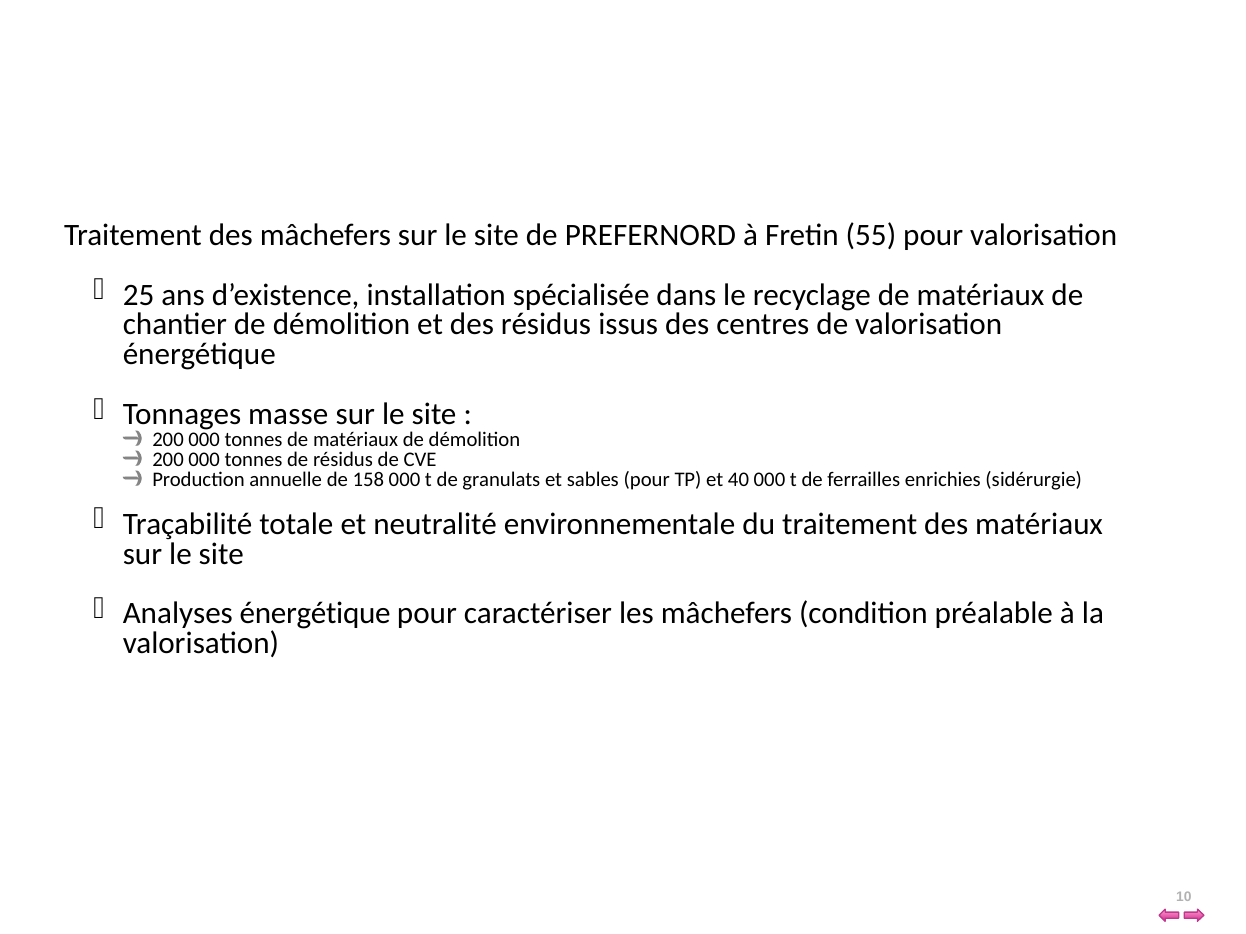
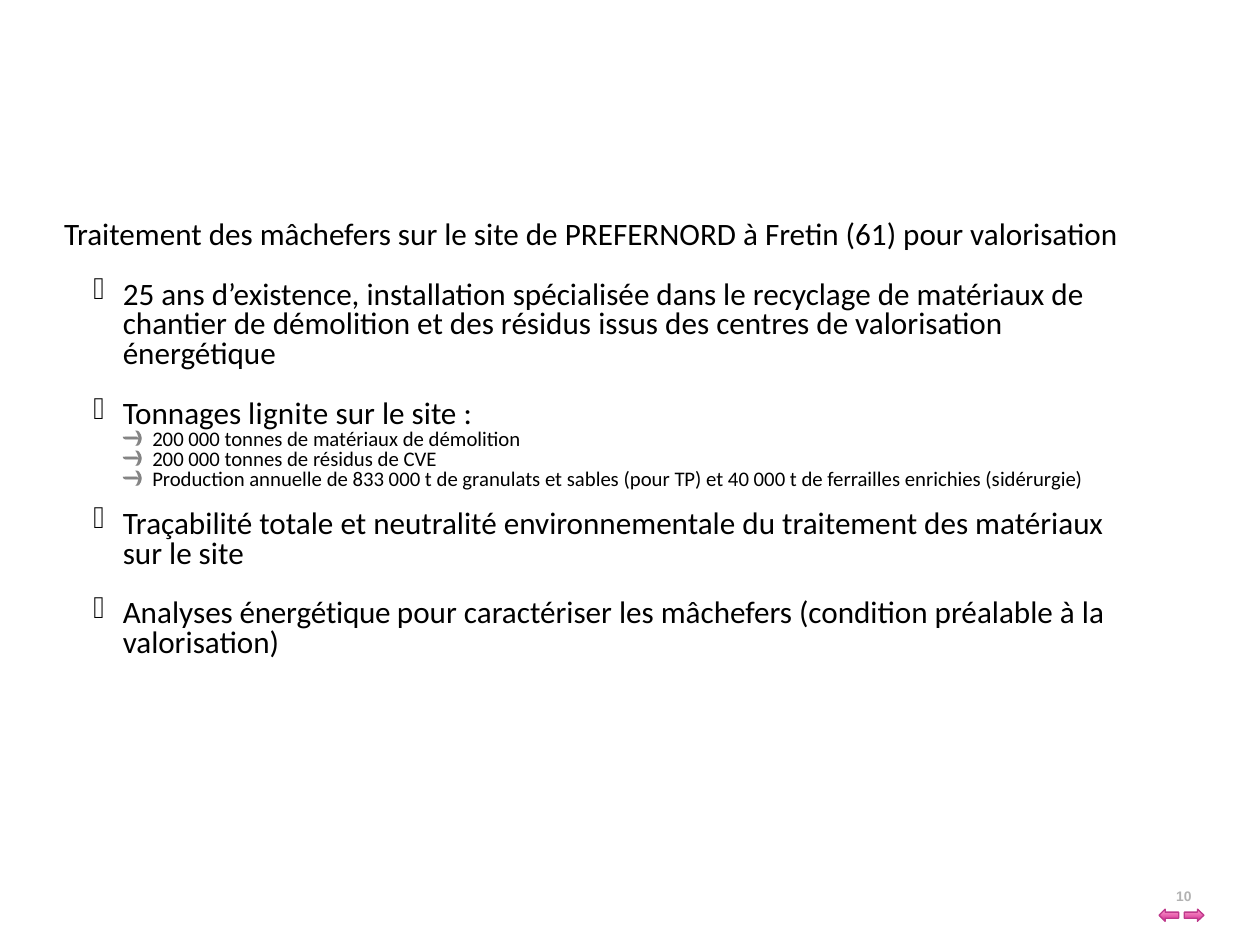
55: 55 -> 61 (871, 235)
masse: masse -> lignite (288, 415)
158: 158 -> 833 (368, 480)
